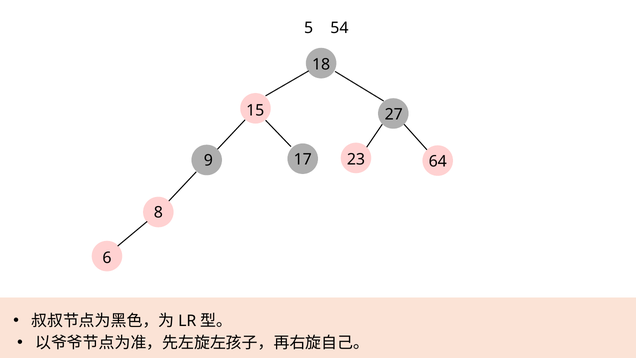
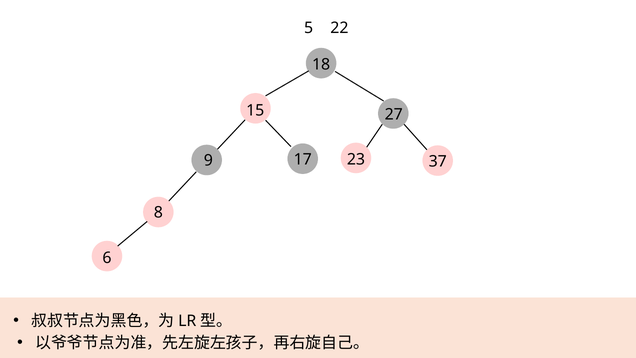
54: 54 -> 22 (339, 28)
64: 64 -> 37 (438, 161)
